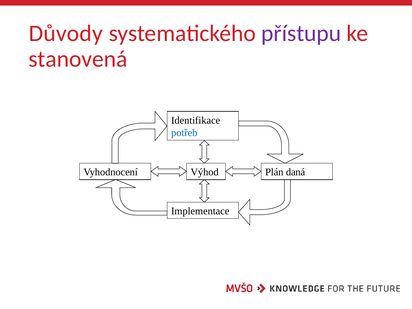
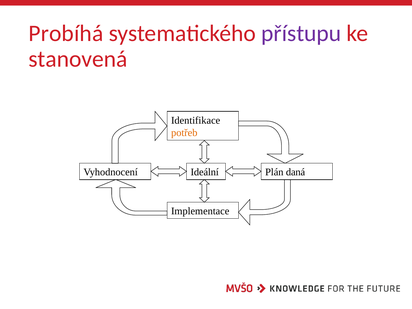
Důvody: Důvody -> Probíhá (66, 33)
potřeb colour: blue -> orange (184, 133)
Výhod: Výhod -> Ideální (205, 172)
